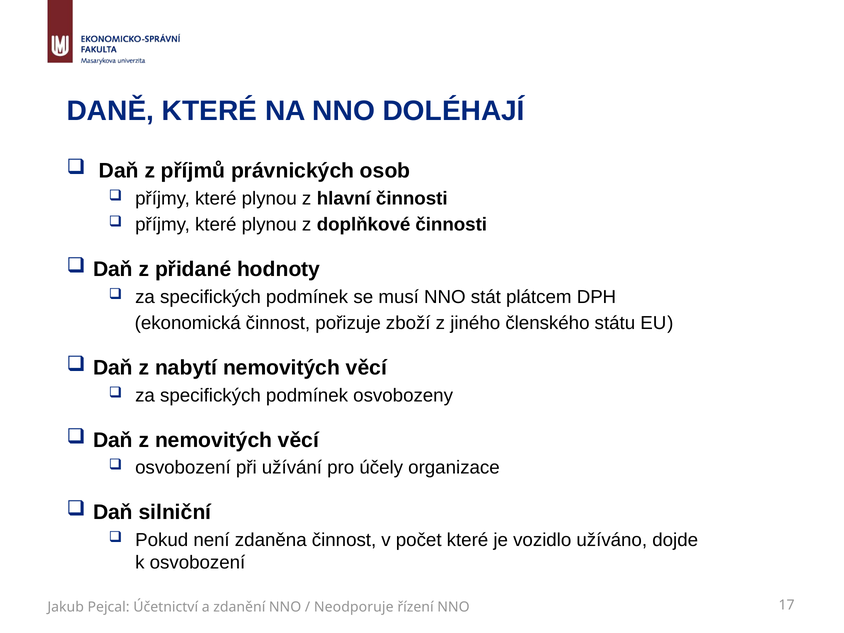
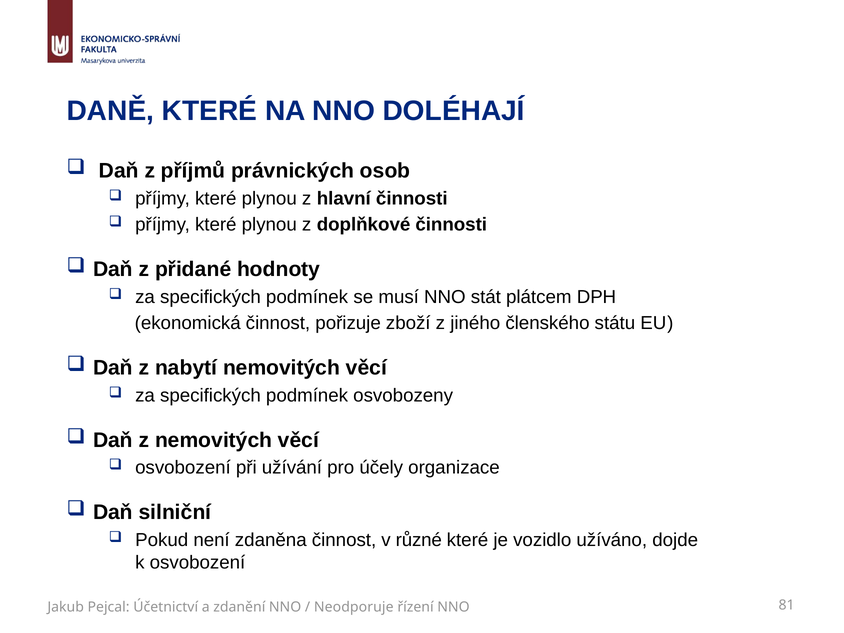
počet: počet -> různé (419, 540)
17: 17 -> 81 (787, 605)
